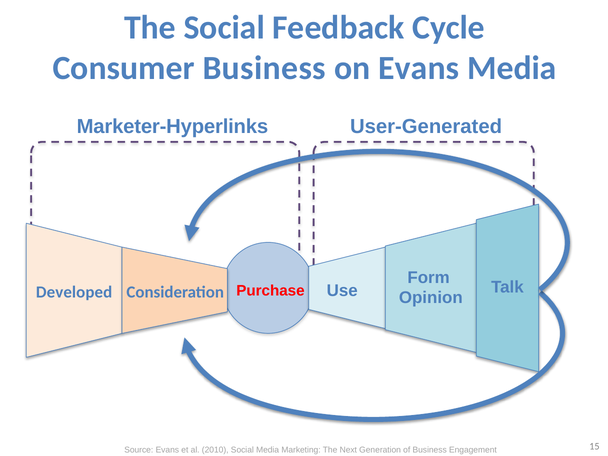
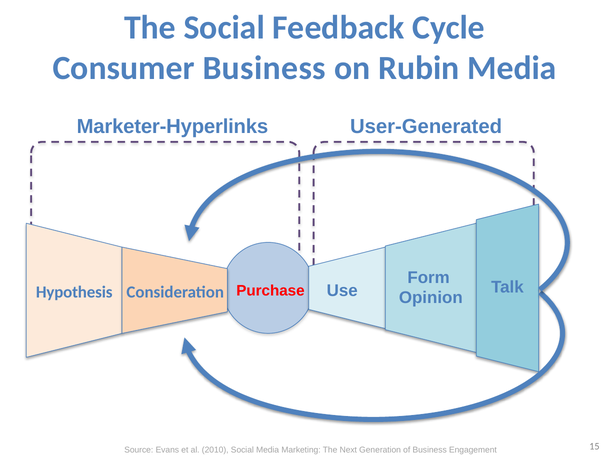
on Evans: Evans -> Rubin (419, 68)
Developed: Developed -> Hypothesis (74, 292)
